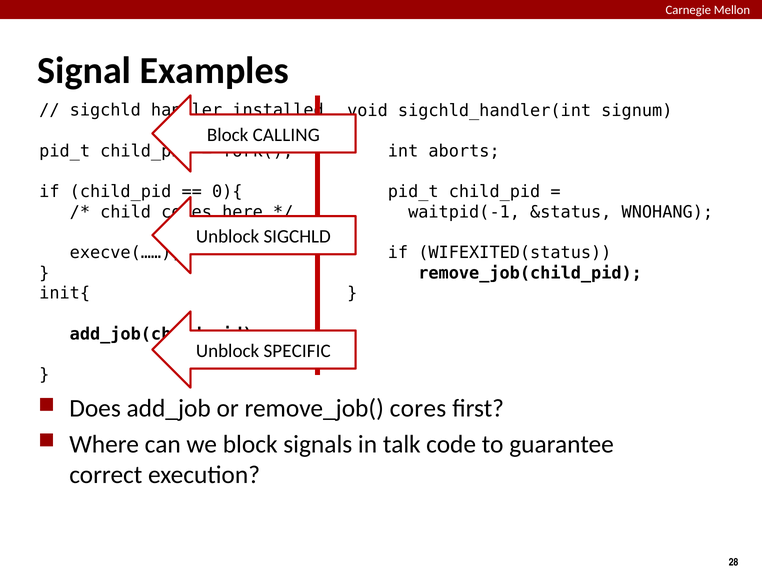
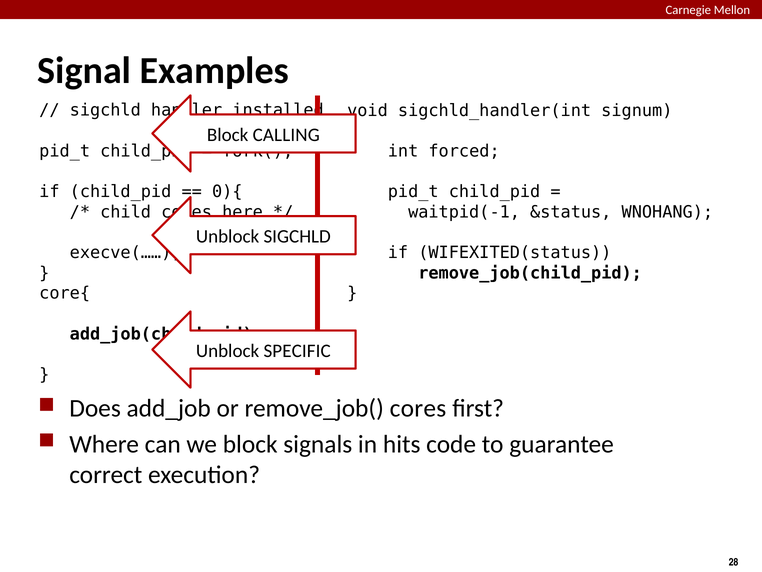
aborts: aborts -> forced (464, 151)
init{: init{ -> core{ (65, 293)
talk: talk -> hits (402, 444)
